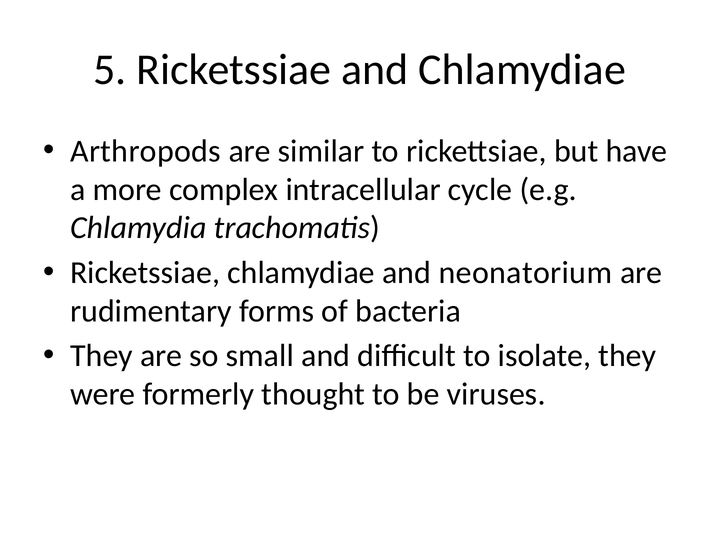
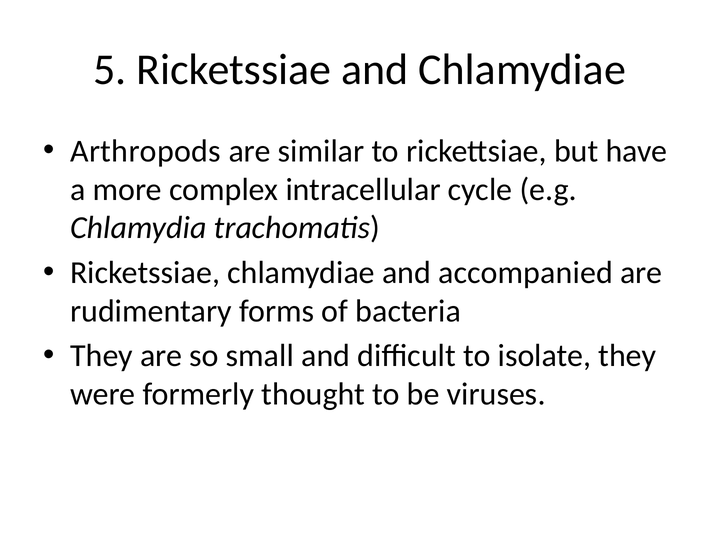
neonatorium: neonatorium -> accompanied (526, 273)
